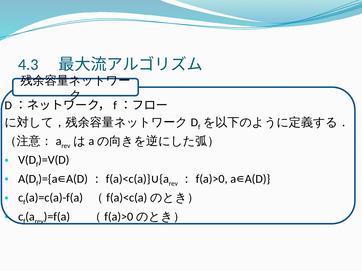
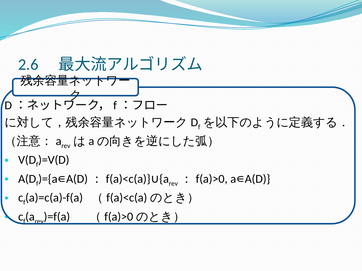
4.3: 4.3 -> 2.6 (28, 65)
